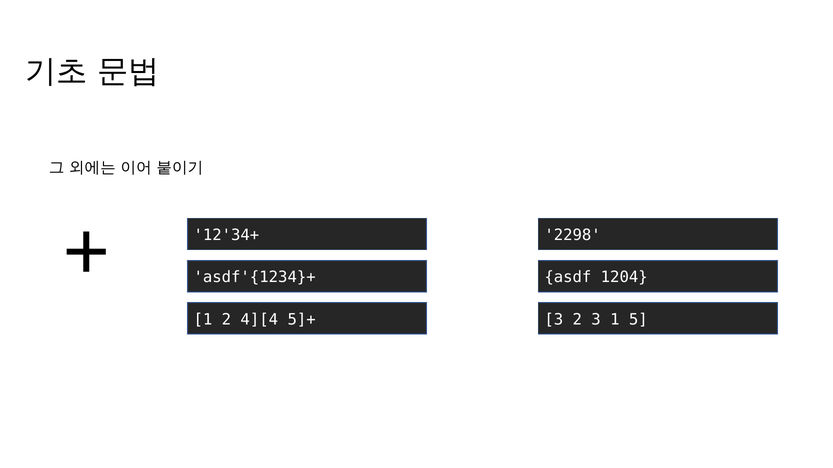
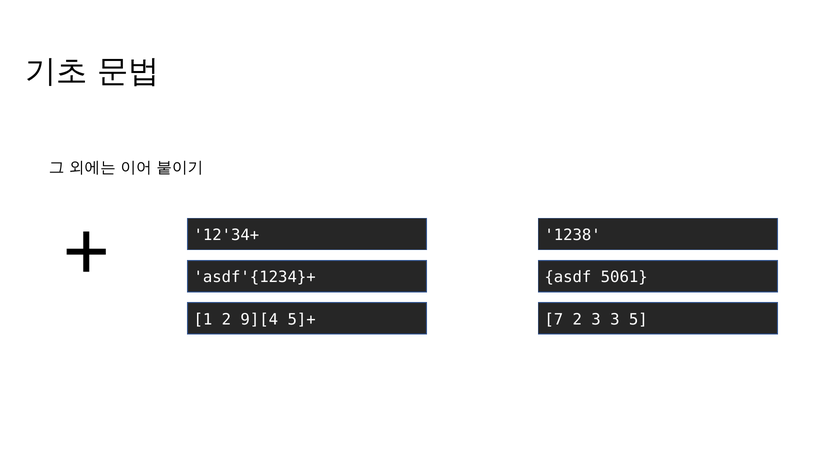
2298: 2298 -> 1238 (573, 235)
1204: 1204 -> 5061 (624, 278)
4][4: 4][4 -> 9][4 (259, 320)
5]+ 3: 3 -> 7 (554, 320)
3 1: 1 -> 3 (615, 320)
